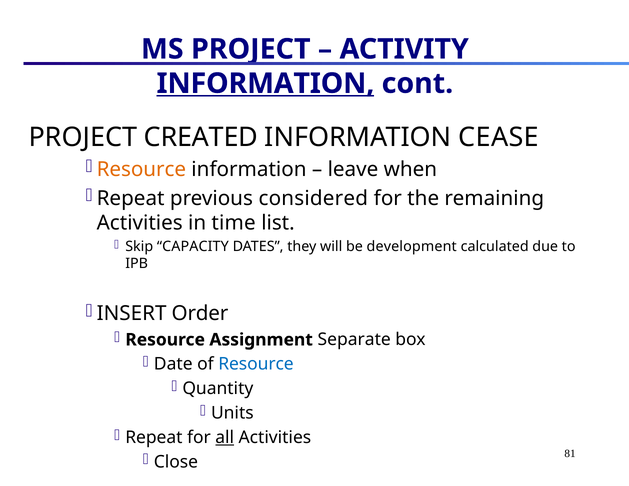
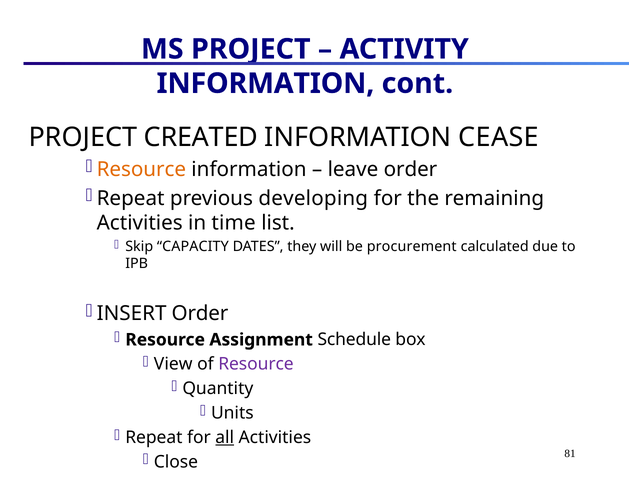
INFORMATION underline: present -> none (265, 83)
leave when: when -> order (410, 169)
considered: considered -> developing (313, 198)
development: development -> procurement (412, 246)
Separate: Separate -> Schedule (354, 340)
Date: Date -> View (173, 364)
Resource colour: blue -> purple (256, 364)
